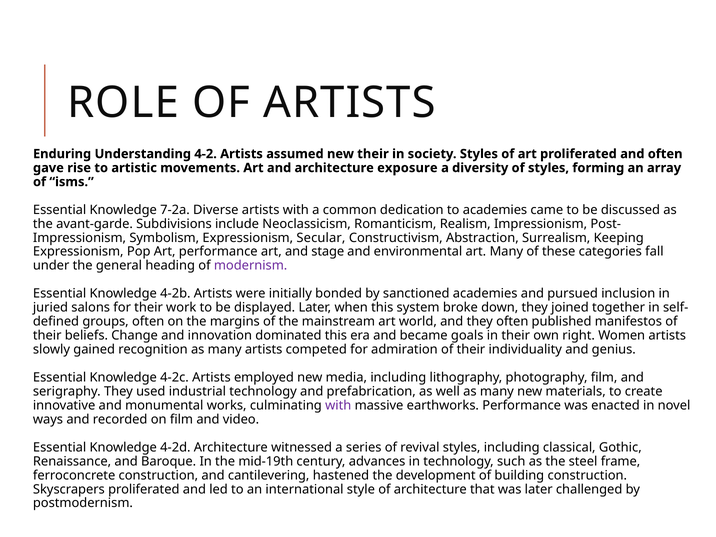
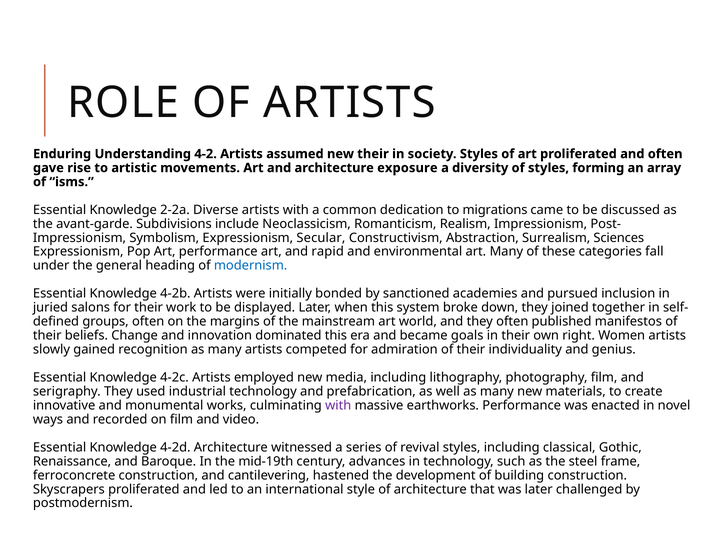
7-2a: 7-2a -> 2-2a (175, 210)
to academies: academies -> migrations (495, 210)
Keeping: Keeping -> Sciences (619, 238)
stage: stage -> rapid (328, 252)
modernism colour: purple -> blue (251, 266)
